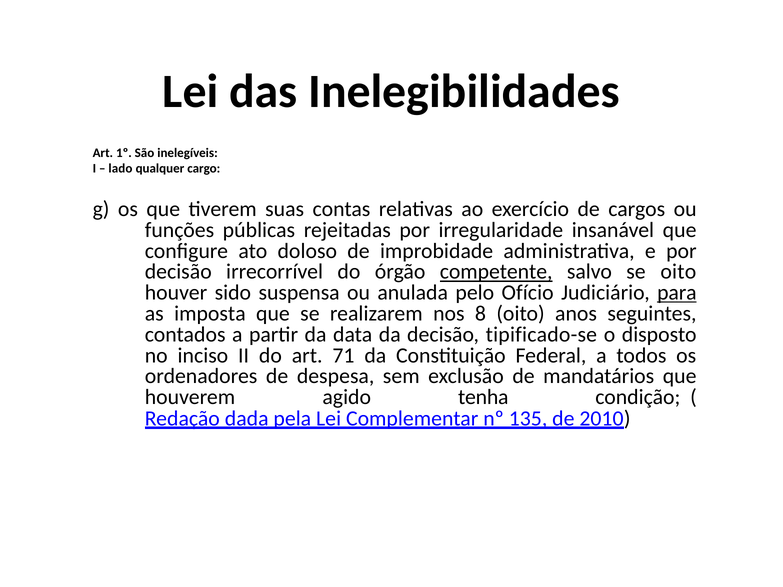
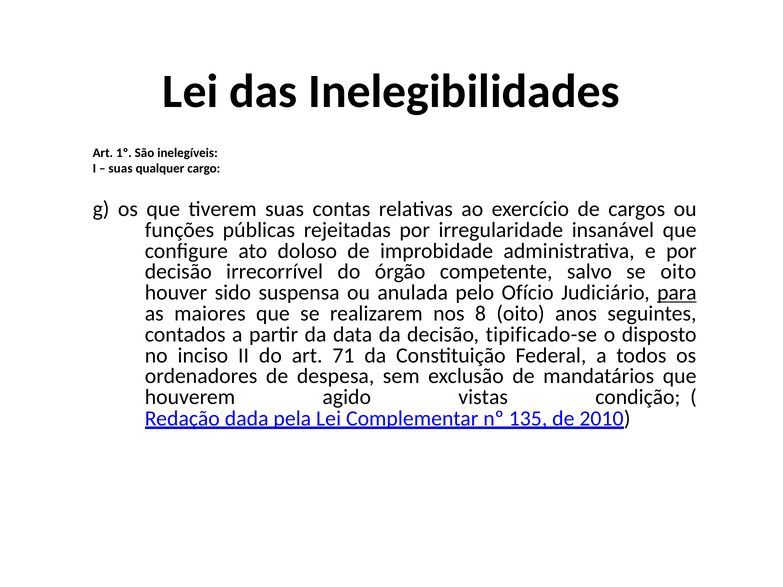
lado: lado -> suas (120, 168)
competente underline: present -> none (496, 272)
imposta: imposta -> maiores (210, 314)
tenha: tenha -> vistas (483, 397)
